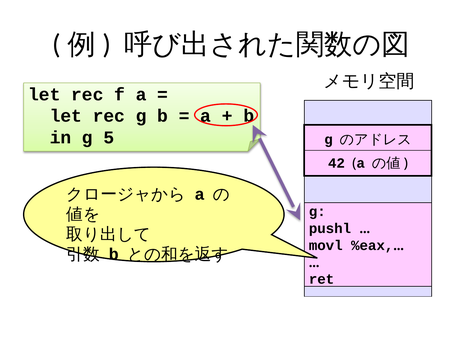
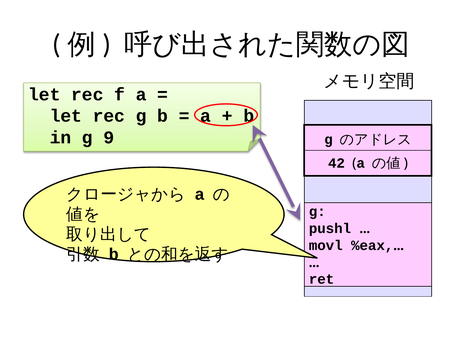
5: 5 -> 9 (109, 138)
